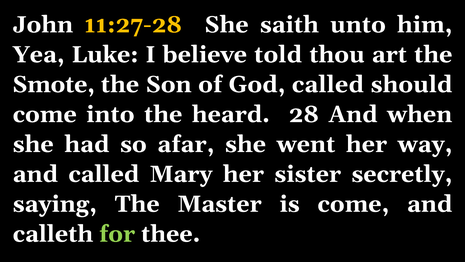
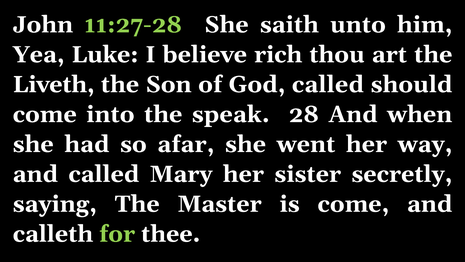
11:27-28 colour: yellow -> light green (133, 25)
told: told -> rich (278, 55)
Smote: Smote -> Liveth (54, 84)
heard: heard -> speak (231, 114)
